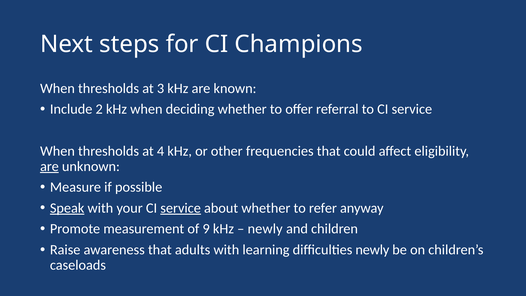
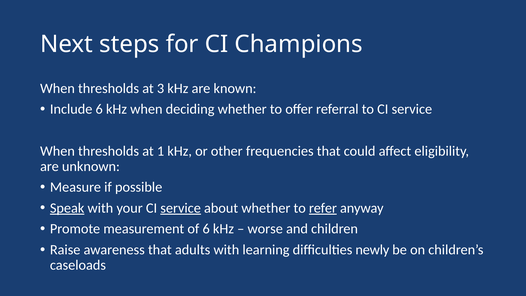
Include 2: 2 -> 6 (99, 109)
4: 4 -> 1 (161, 151)
are underline: present -> none (49, 166)
refer underline: none -> present (323, 208)
of 9: 9 -> 6 (206, 229)
newly: newly -> worse (265, 229)
